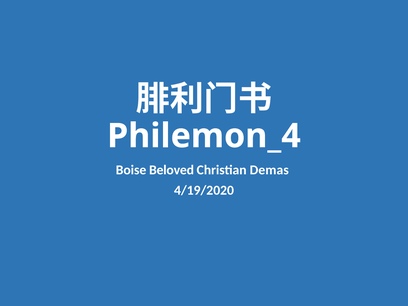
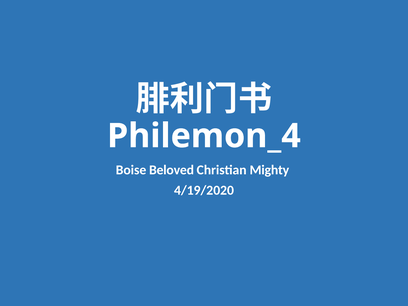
Demas: Demas -> Mighty (269, 170)
